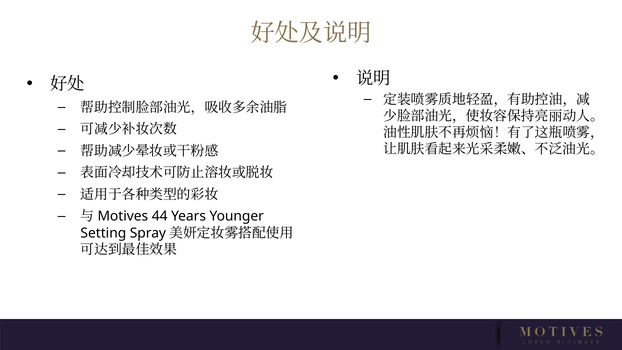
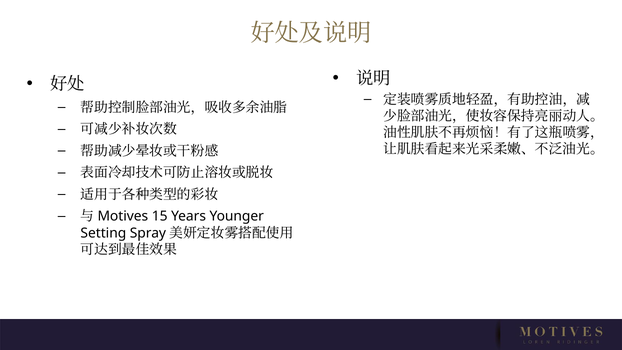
44: 44 -> 15 (160, 216)
